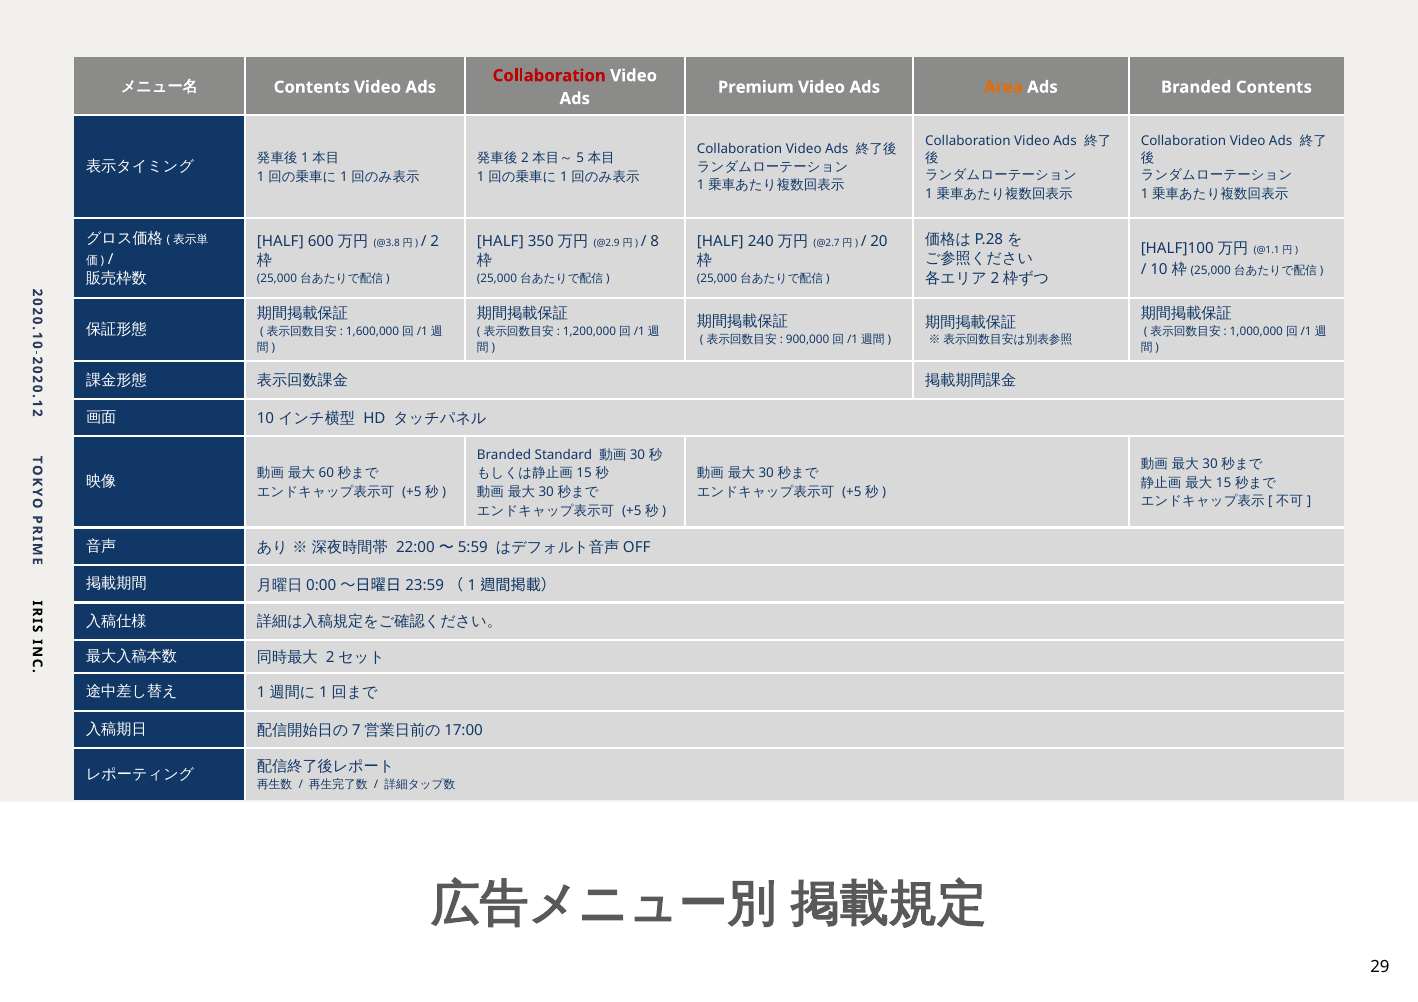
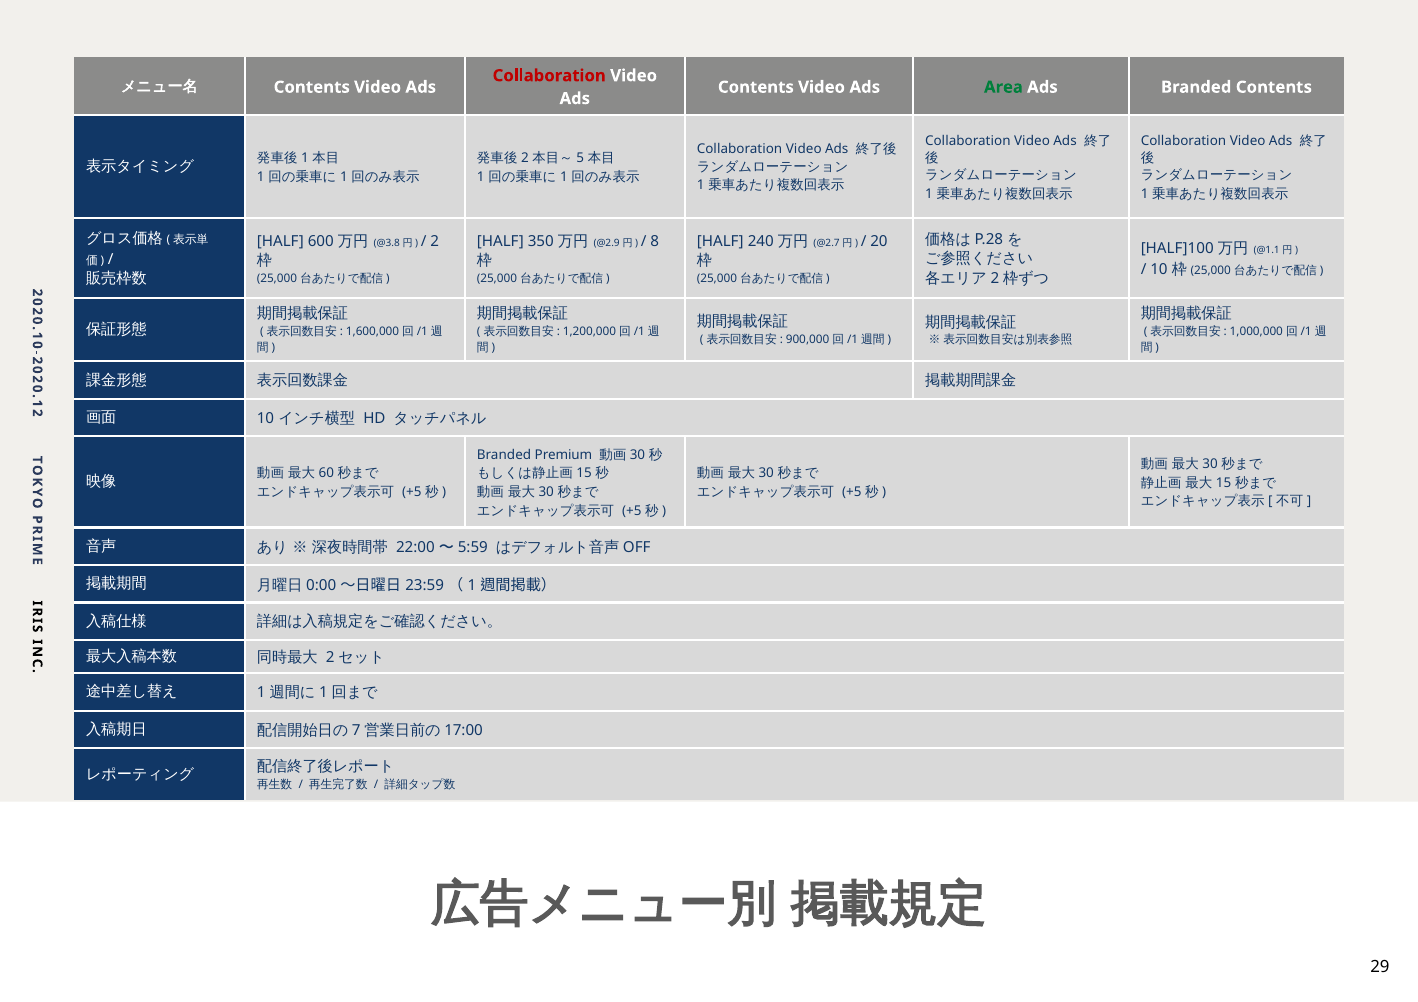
Premium: Premium -> Contents (756, 87)
Area colour: orange -> green (1003, 87)
Standard: Standard -> Premium (563, 455)
